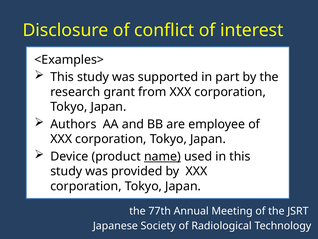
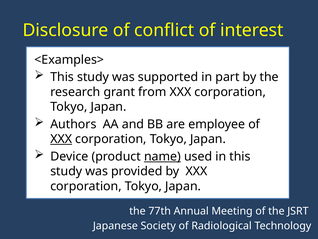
XXX underline: none -> present (61, 139)
